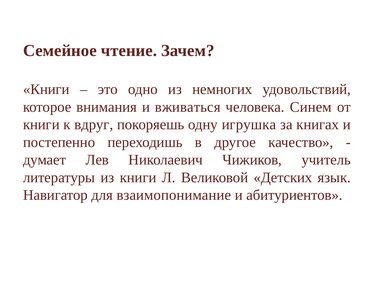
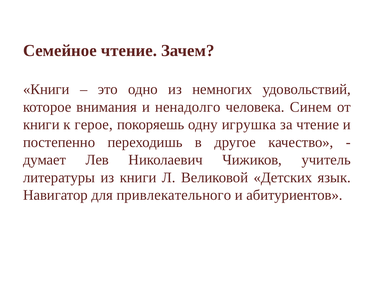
вживаться: вживаться -> ненадолго (188, 107)
вдруг: вдруг -> герое (94, 125)
за книгах: книгах -> чтение (318, 125)
взаимопонимание: взаимопонимание -> привлекательного (174, 195)
